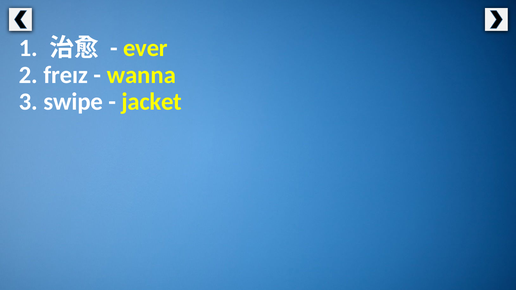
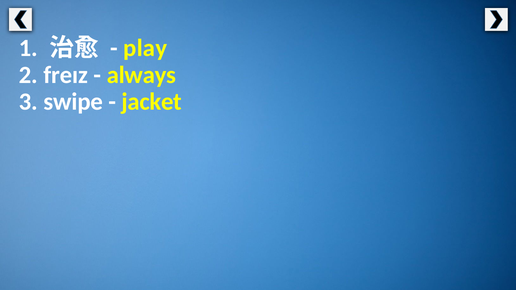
ever: ever -> play (145, 48)
wanna: wanna -> always (141, 75)
